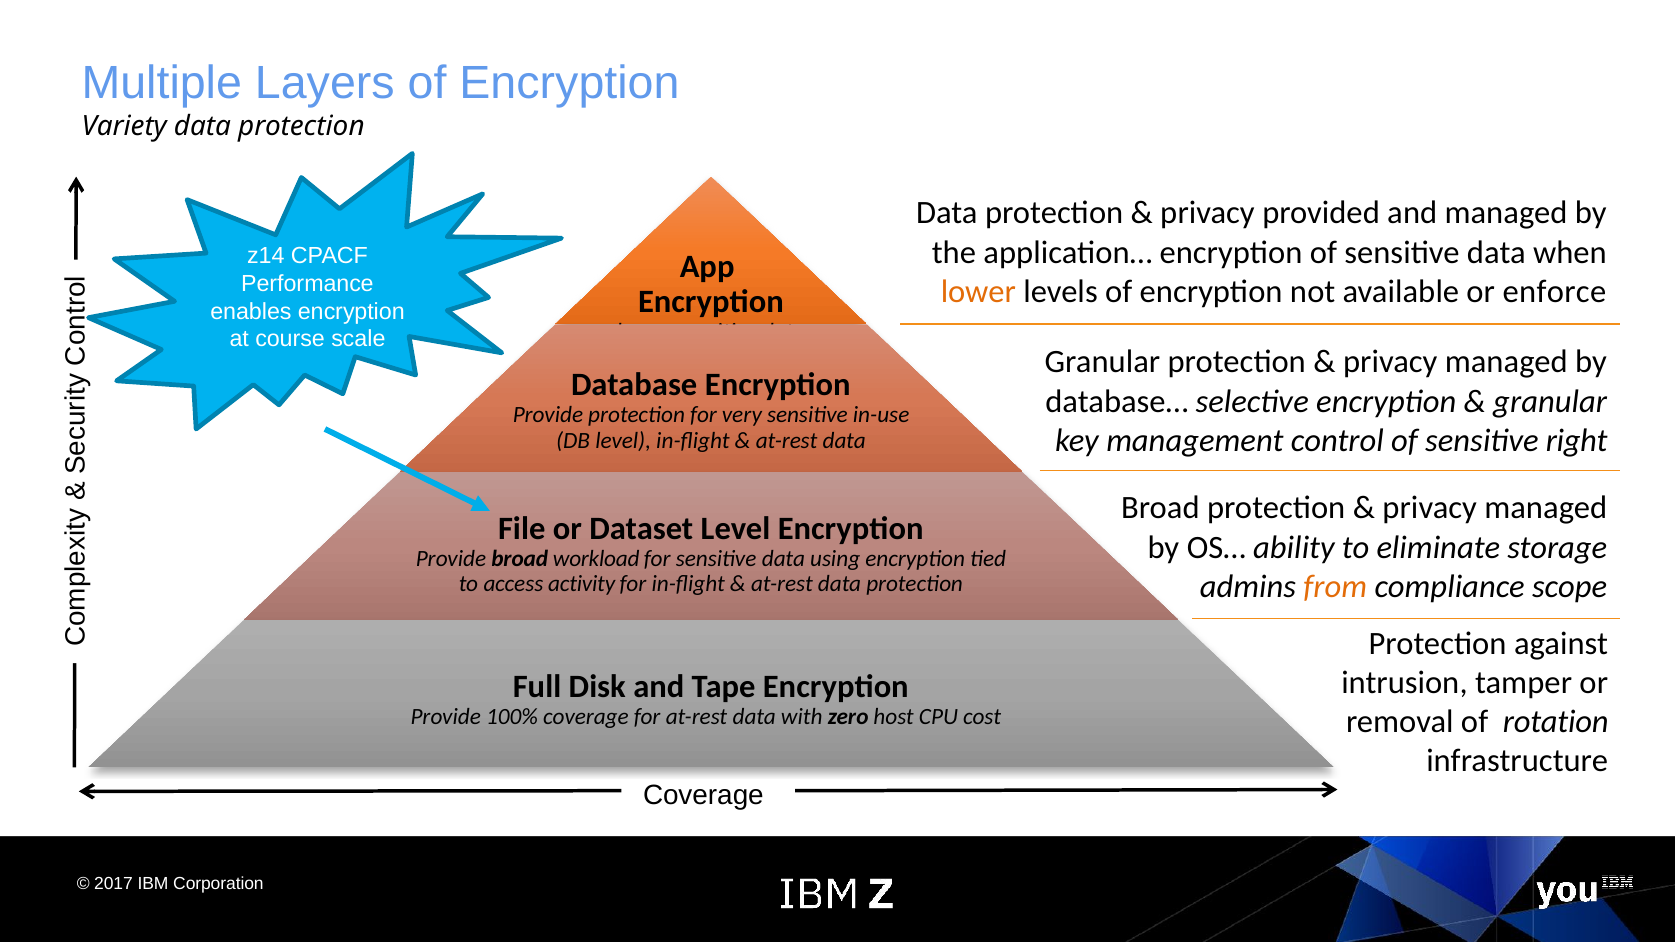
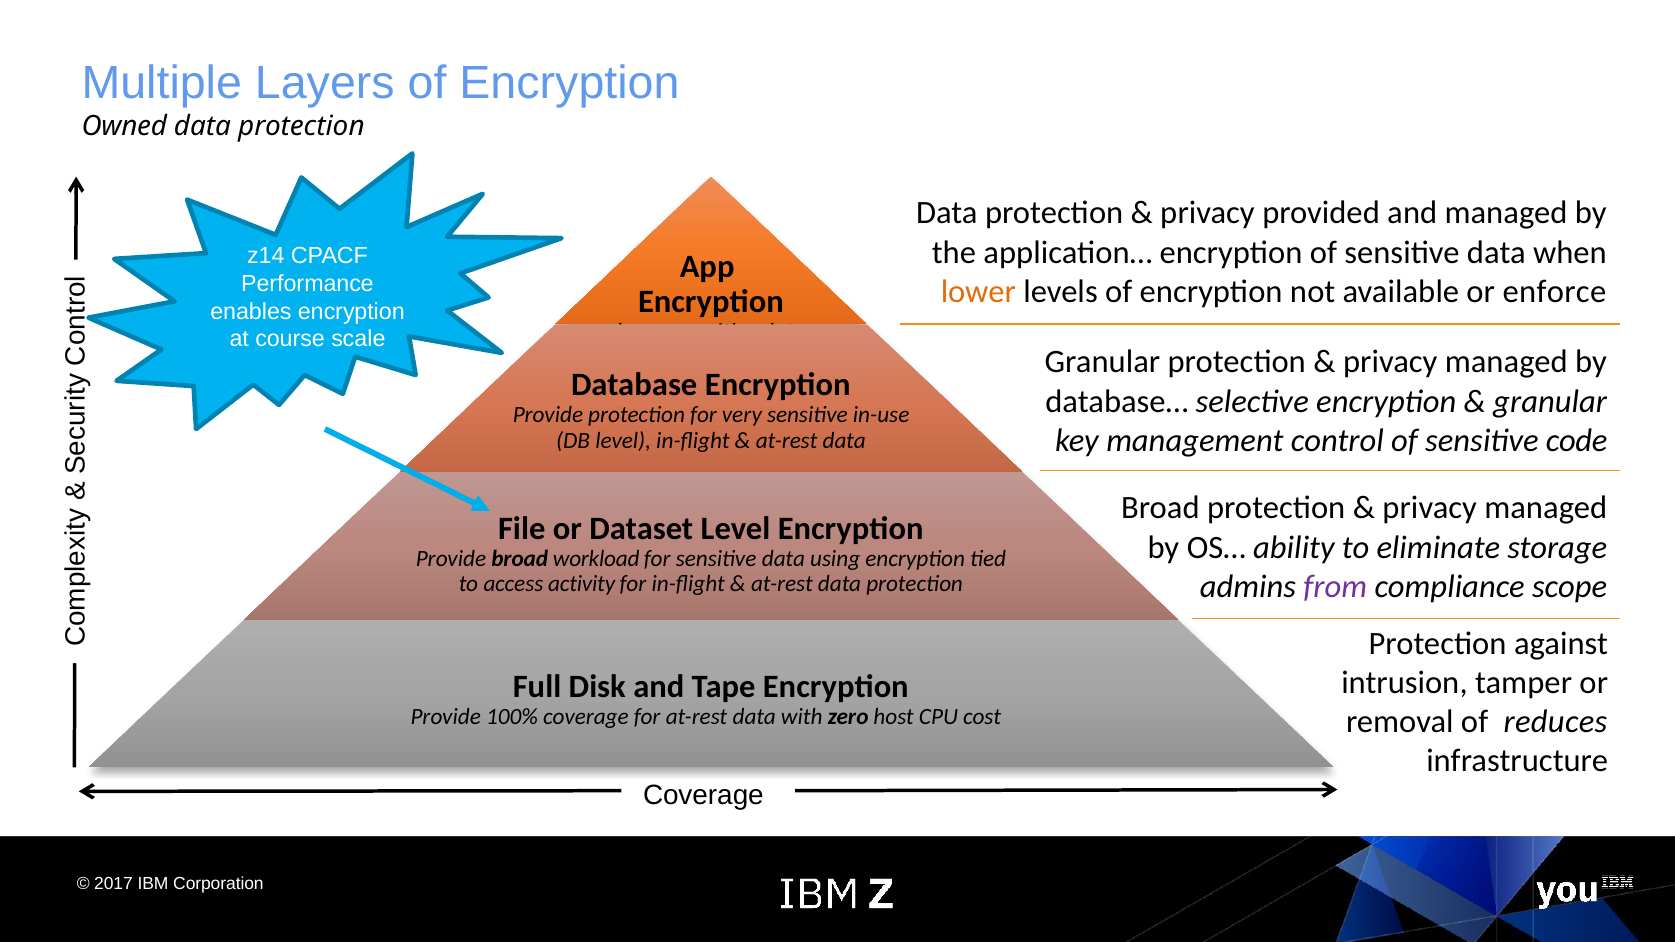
Variety: Variety -> Owned (124, 126)
right: right -> code (1577, 441)
from colour: orange -> purple (1335, 587)
rotation: rotation -> reduces (1555, 722)
